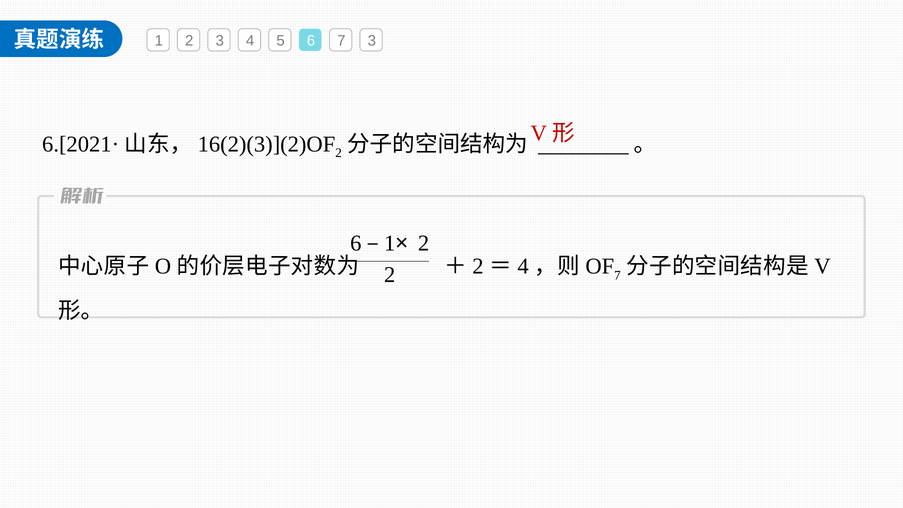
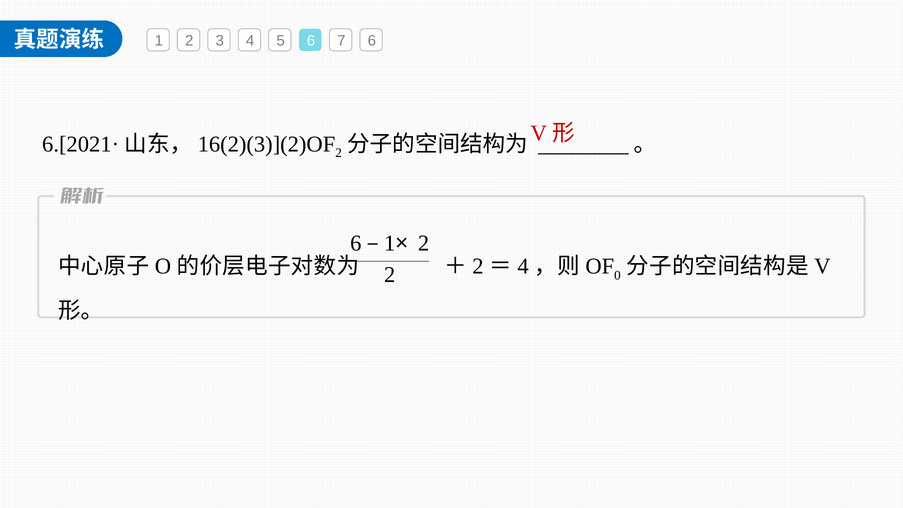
7 3: 3 -> 6 (372, 41)
7: 7 -> 0 (618, 275)
